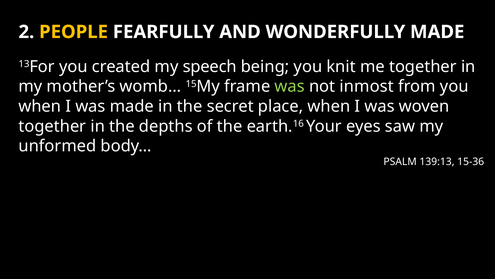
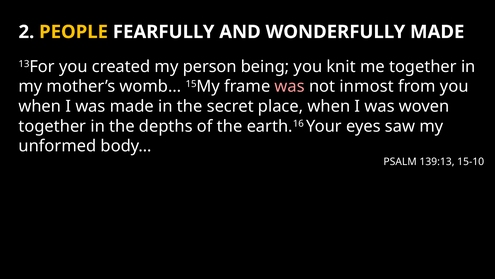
speech: speech -> person (210, 67)
was colour: light green -> pink (290, 86)
15-36: 15-36 -> 15-10 (471, 161)
